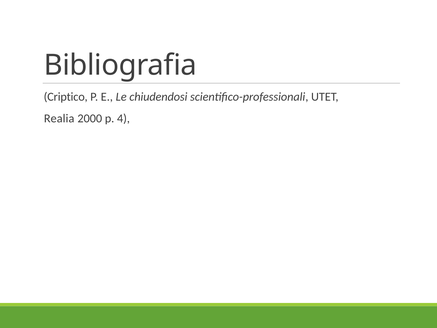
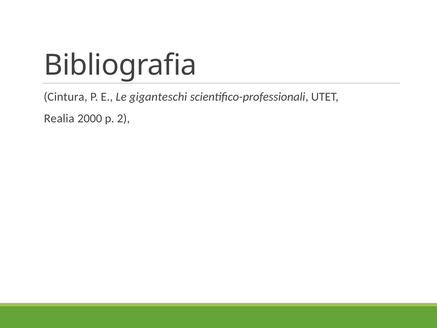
Criptico: Criptico -> Cintura (66, 97)
chiudendosi: chiudendosi -> giganteschi (158, 97)
4: 4 -> 2 (123, 118)
